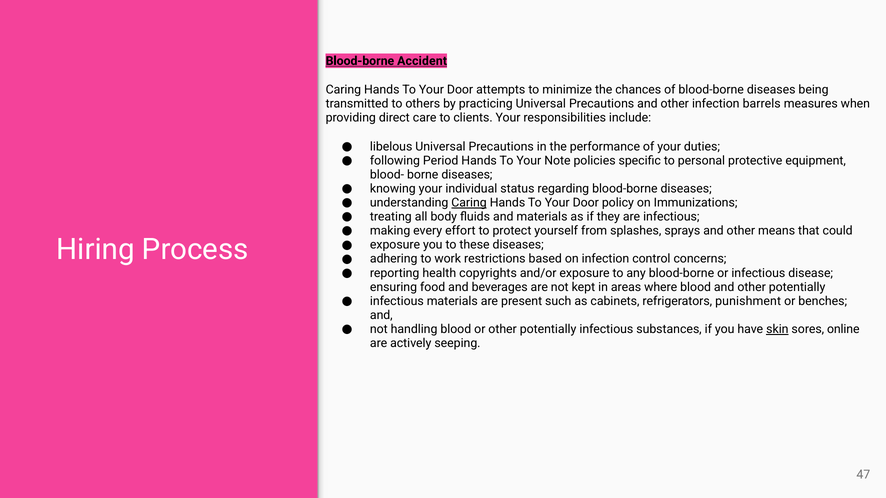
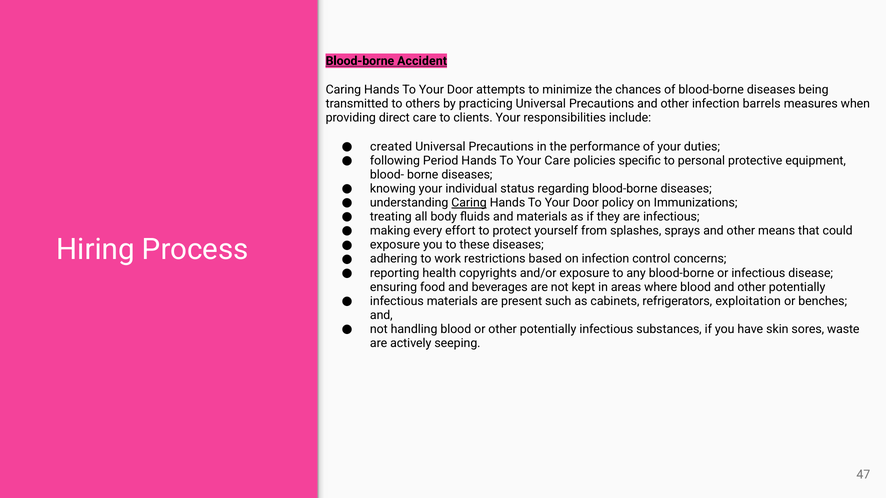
libelous: libelous -> created (391, 147)
Your Note: Note -> Care (557, 161)
punishment: punishment -> exploitation (748, 301)
skin underline: present -> none (777, 329)
online: online -> waste (843, 329)
